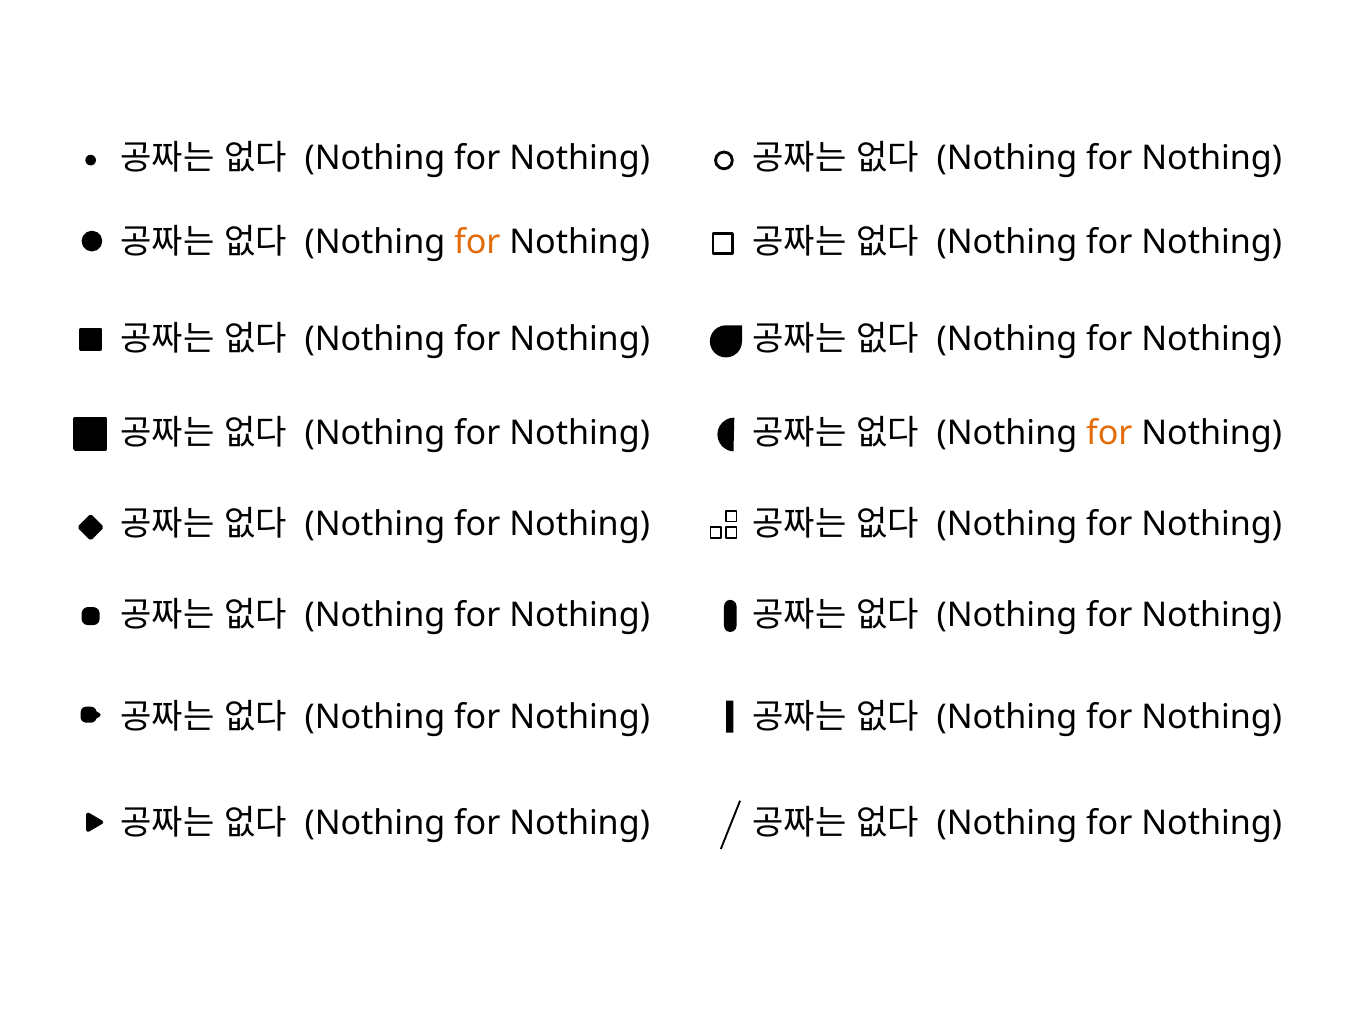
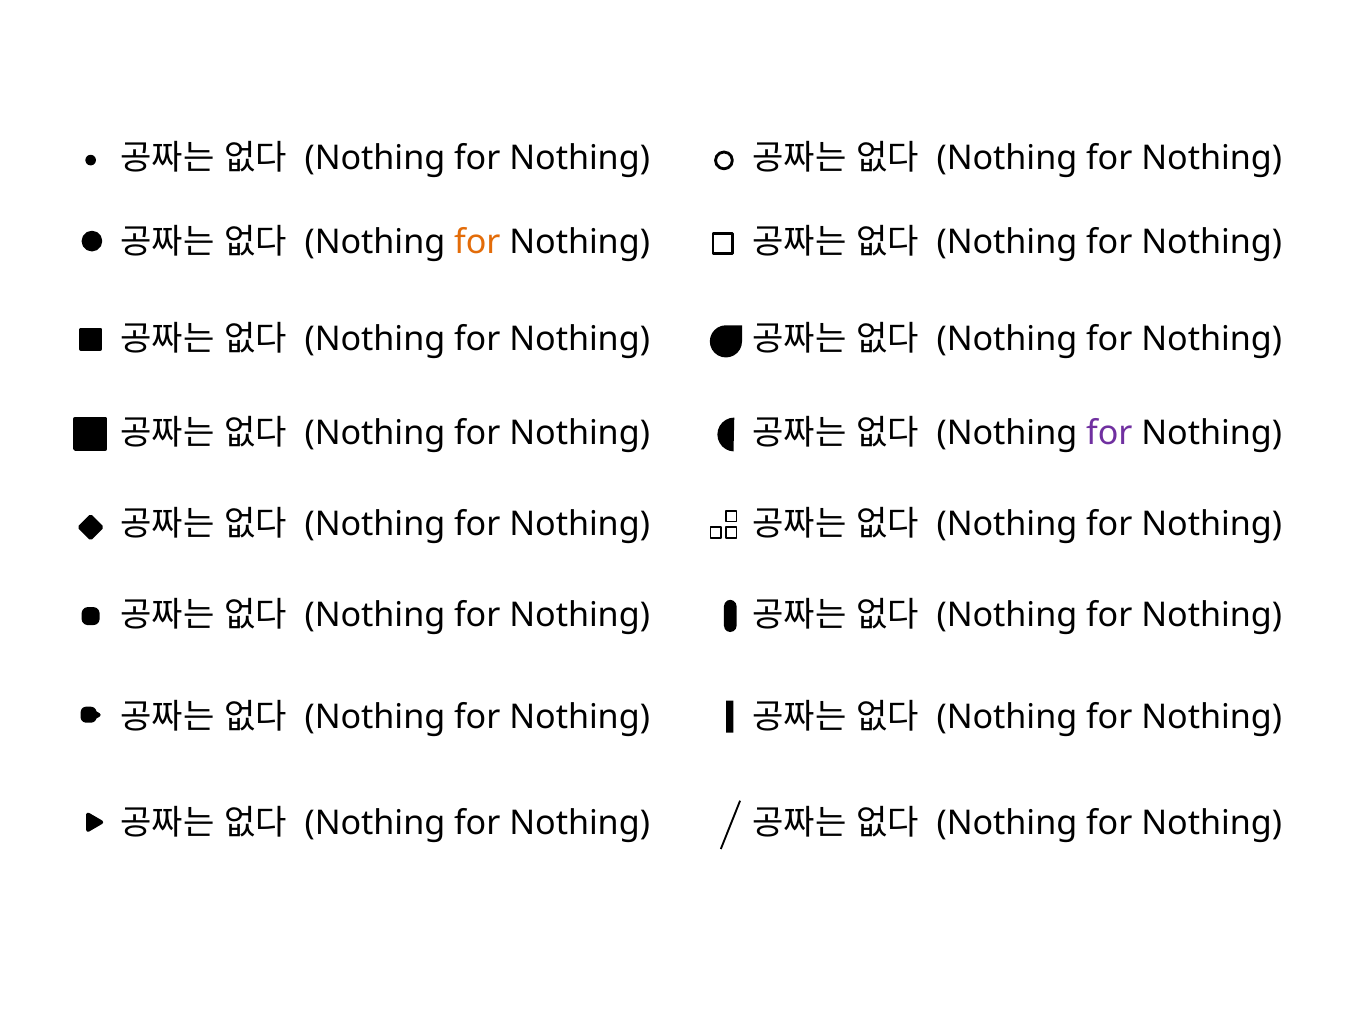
for colour: orange -> purple (1109, 434)
